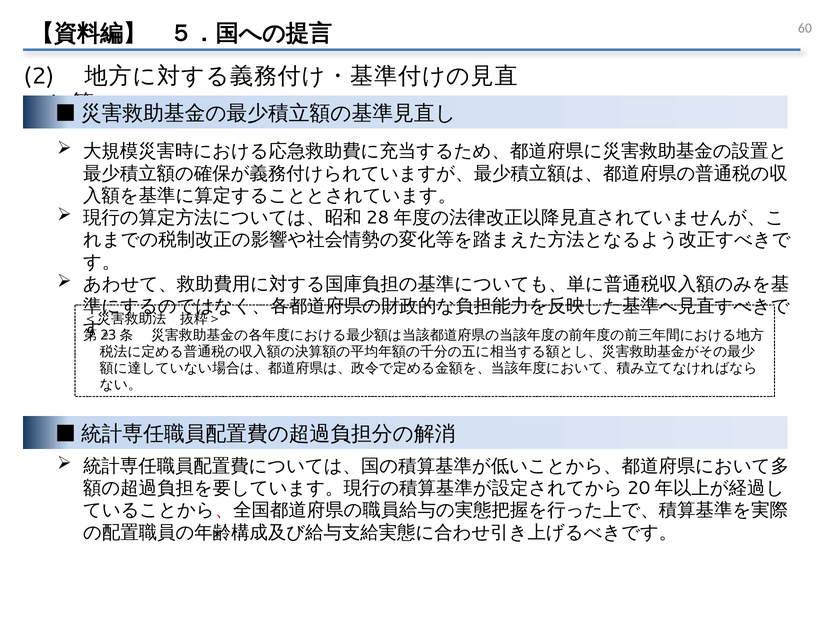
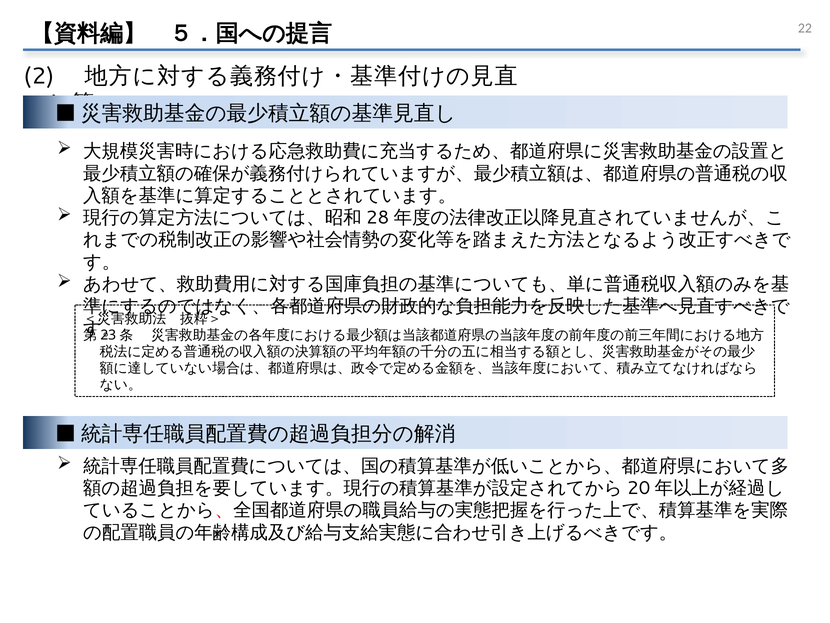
60: 60 -> 22 (805, 28)
